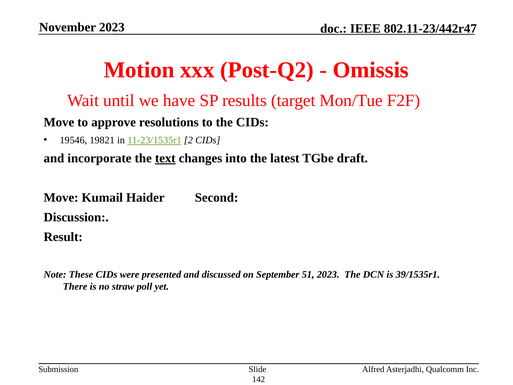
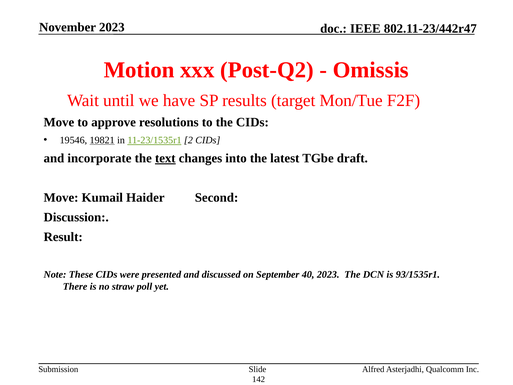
19821 underline: none -> present (102, 140)
51: 51 -> 40 (308, 274)
39/1535r1: 39/1535r1 -> 93/1535r1 (418, 274)
